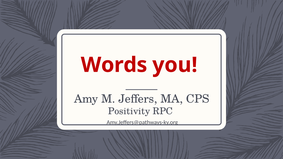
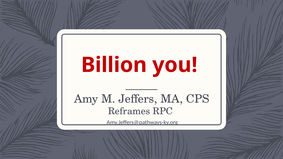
Words: Words -> Billion (114, 65)
Positivity: Positivity -> Reframes (129, 111)
